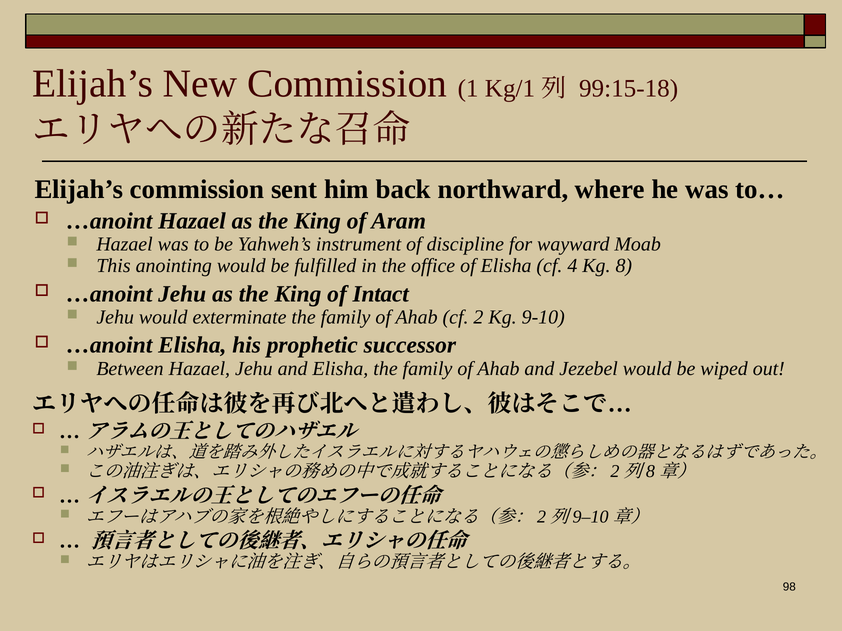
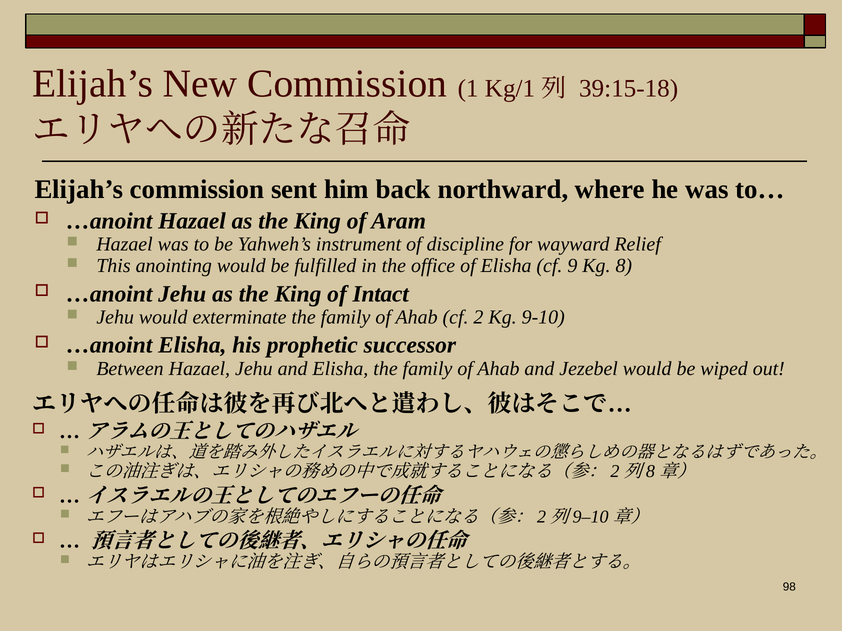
99:15-18: 99:15-18 -> 39:15-18 (629, 89)
Moab: Moab -> Relief (638, 245)
4: 4 -> 9 (572, 266)
